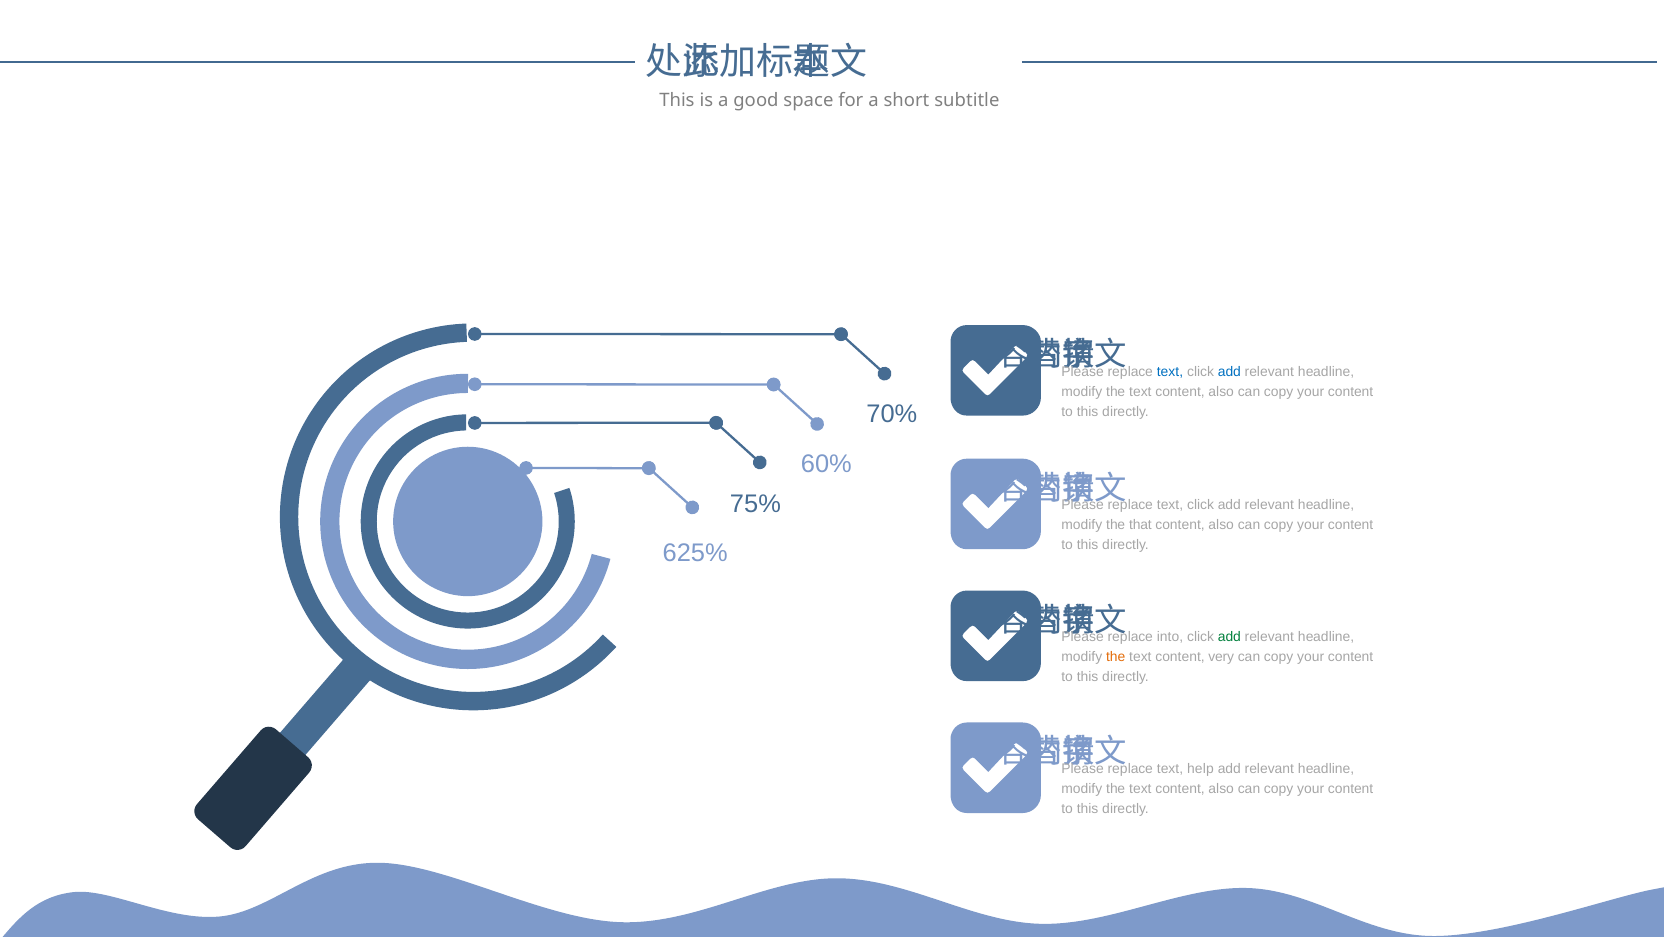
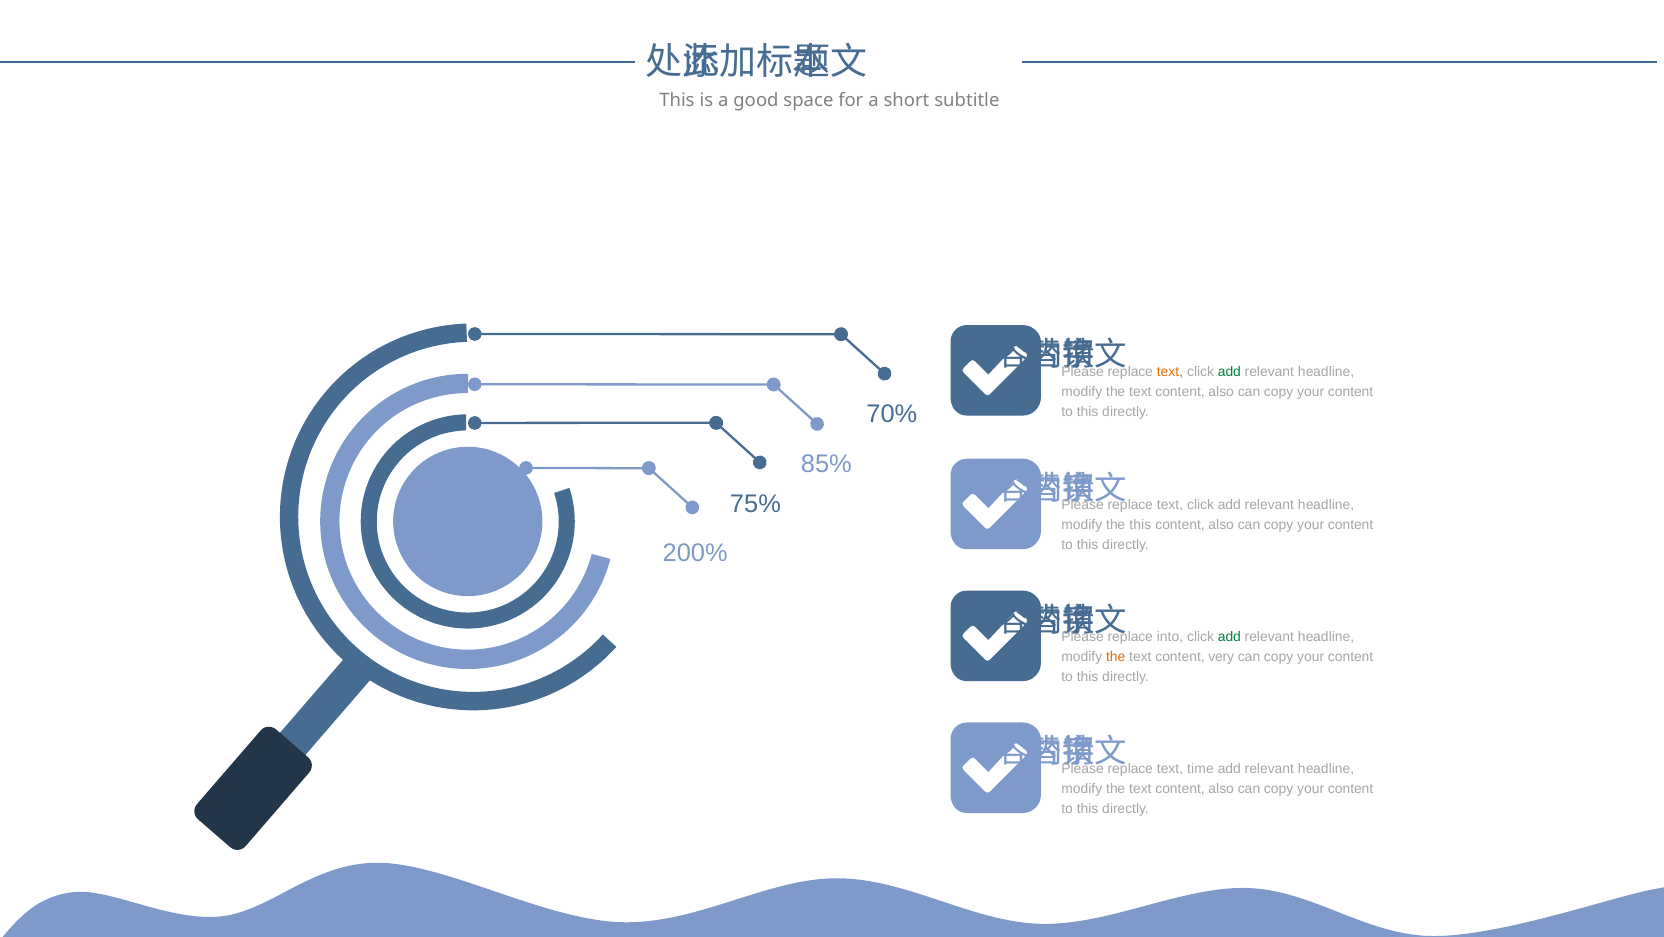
text colour: blue -> orange (1170, 371)
add colour: blue -> green (1229, 371)
60%: 60% -> 85% (826, 464)
the that: that -> this (1140, 525)
625%: 625% -> 200% (695, 553)
help: help -> time (1200, 769)
